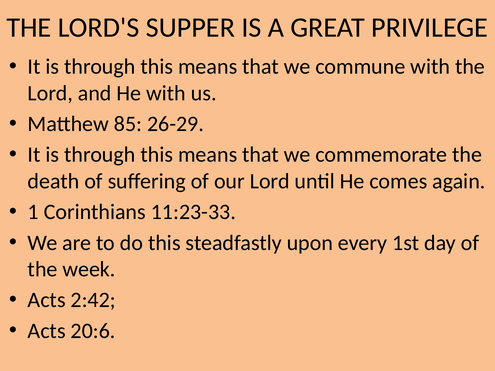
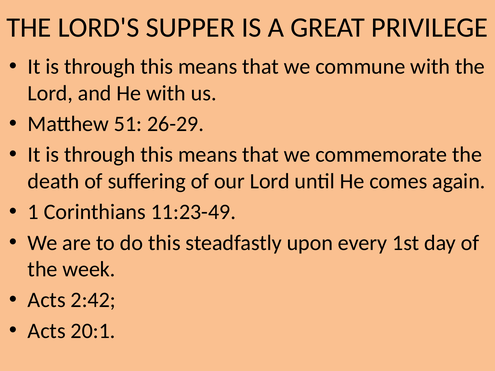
85: 85 -> 51 (128, 124)
11:23-33: 11:23-33 -> 11:23-49 (193, 212)
20:6: 20:6 -> 20:1 (93, 331)
